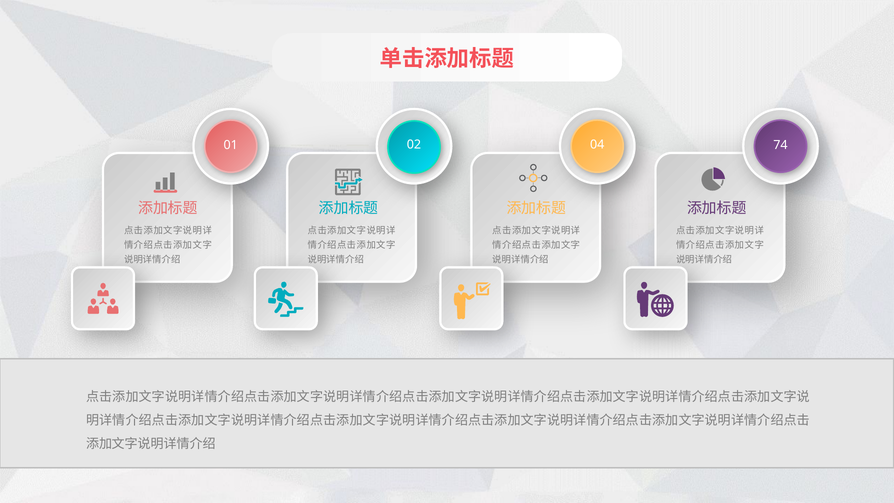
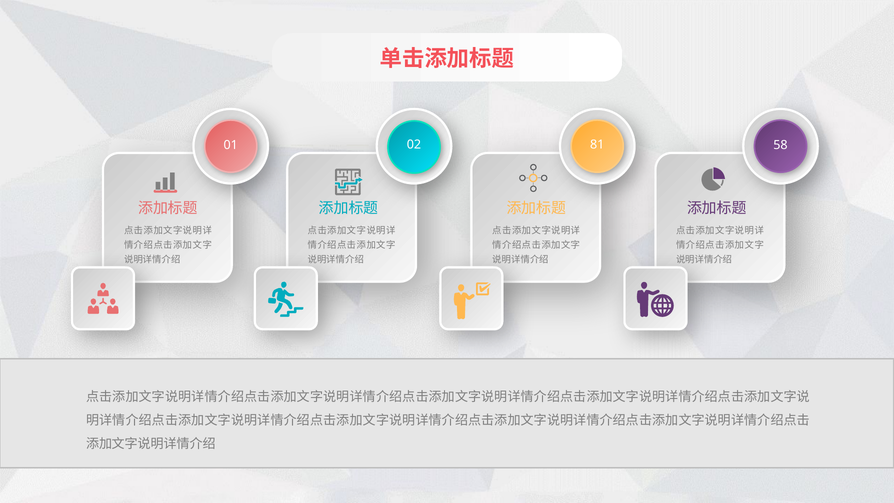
74: 74 -> 58 (780, 145)
04: 04 -> 81 (597, 145)
